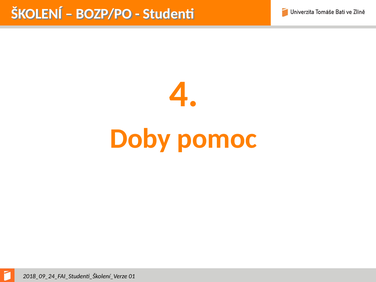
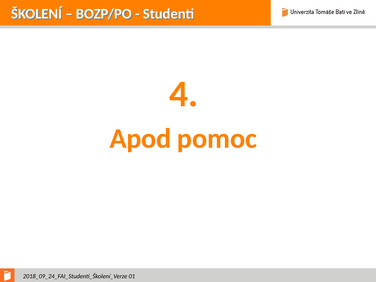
Doby: Doby -> Apod (140, 139)
